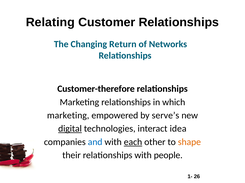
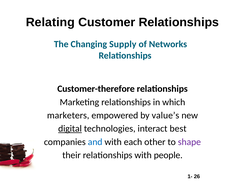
Return: Return -> Supply (123, 44)
marketing: marketing -> marketers (68, 116)
serve’s: serve’s -> value’s (165, 116)
idea: idea -> best (178, 129)
each underline: present -> none (133, 143)
shape colour: orange -> purple (189, 143)
